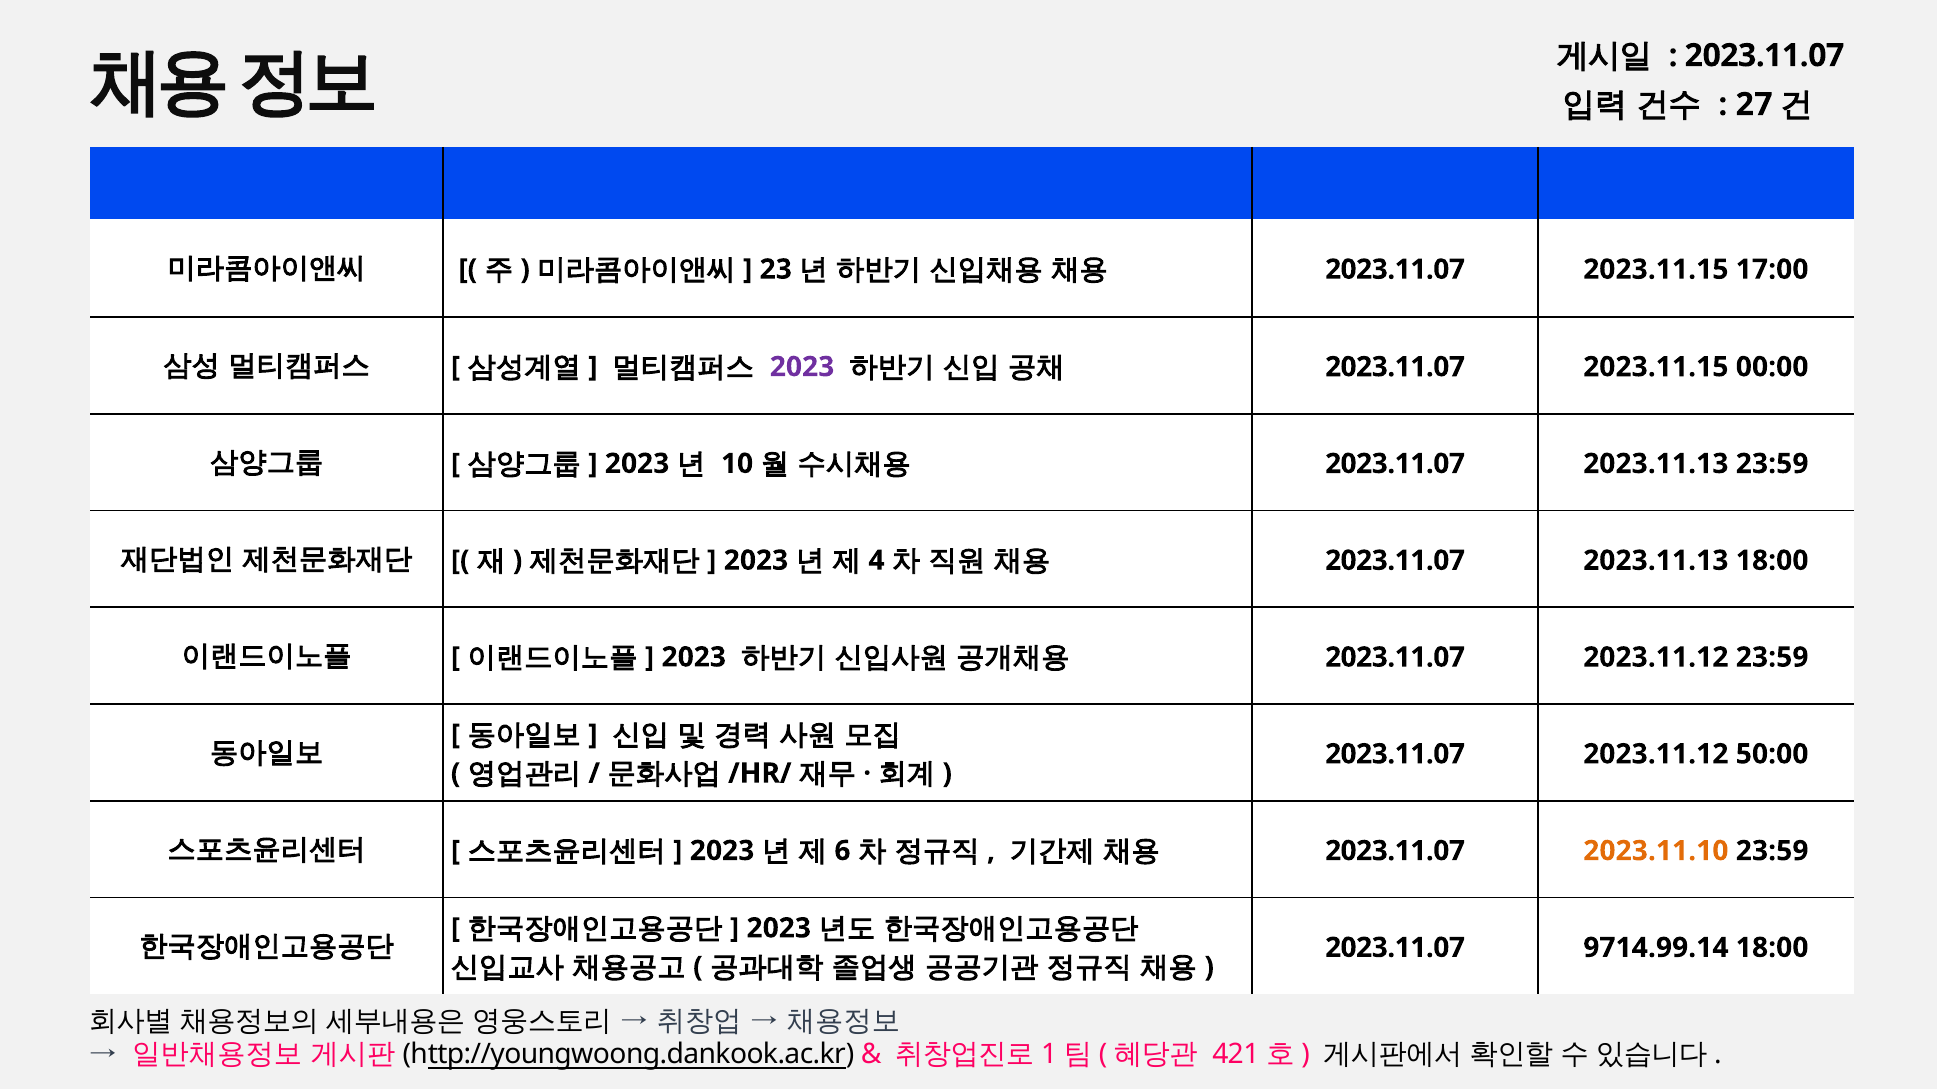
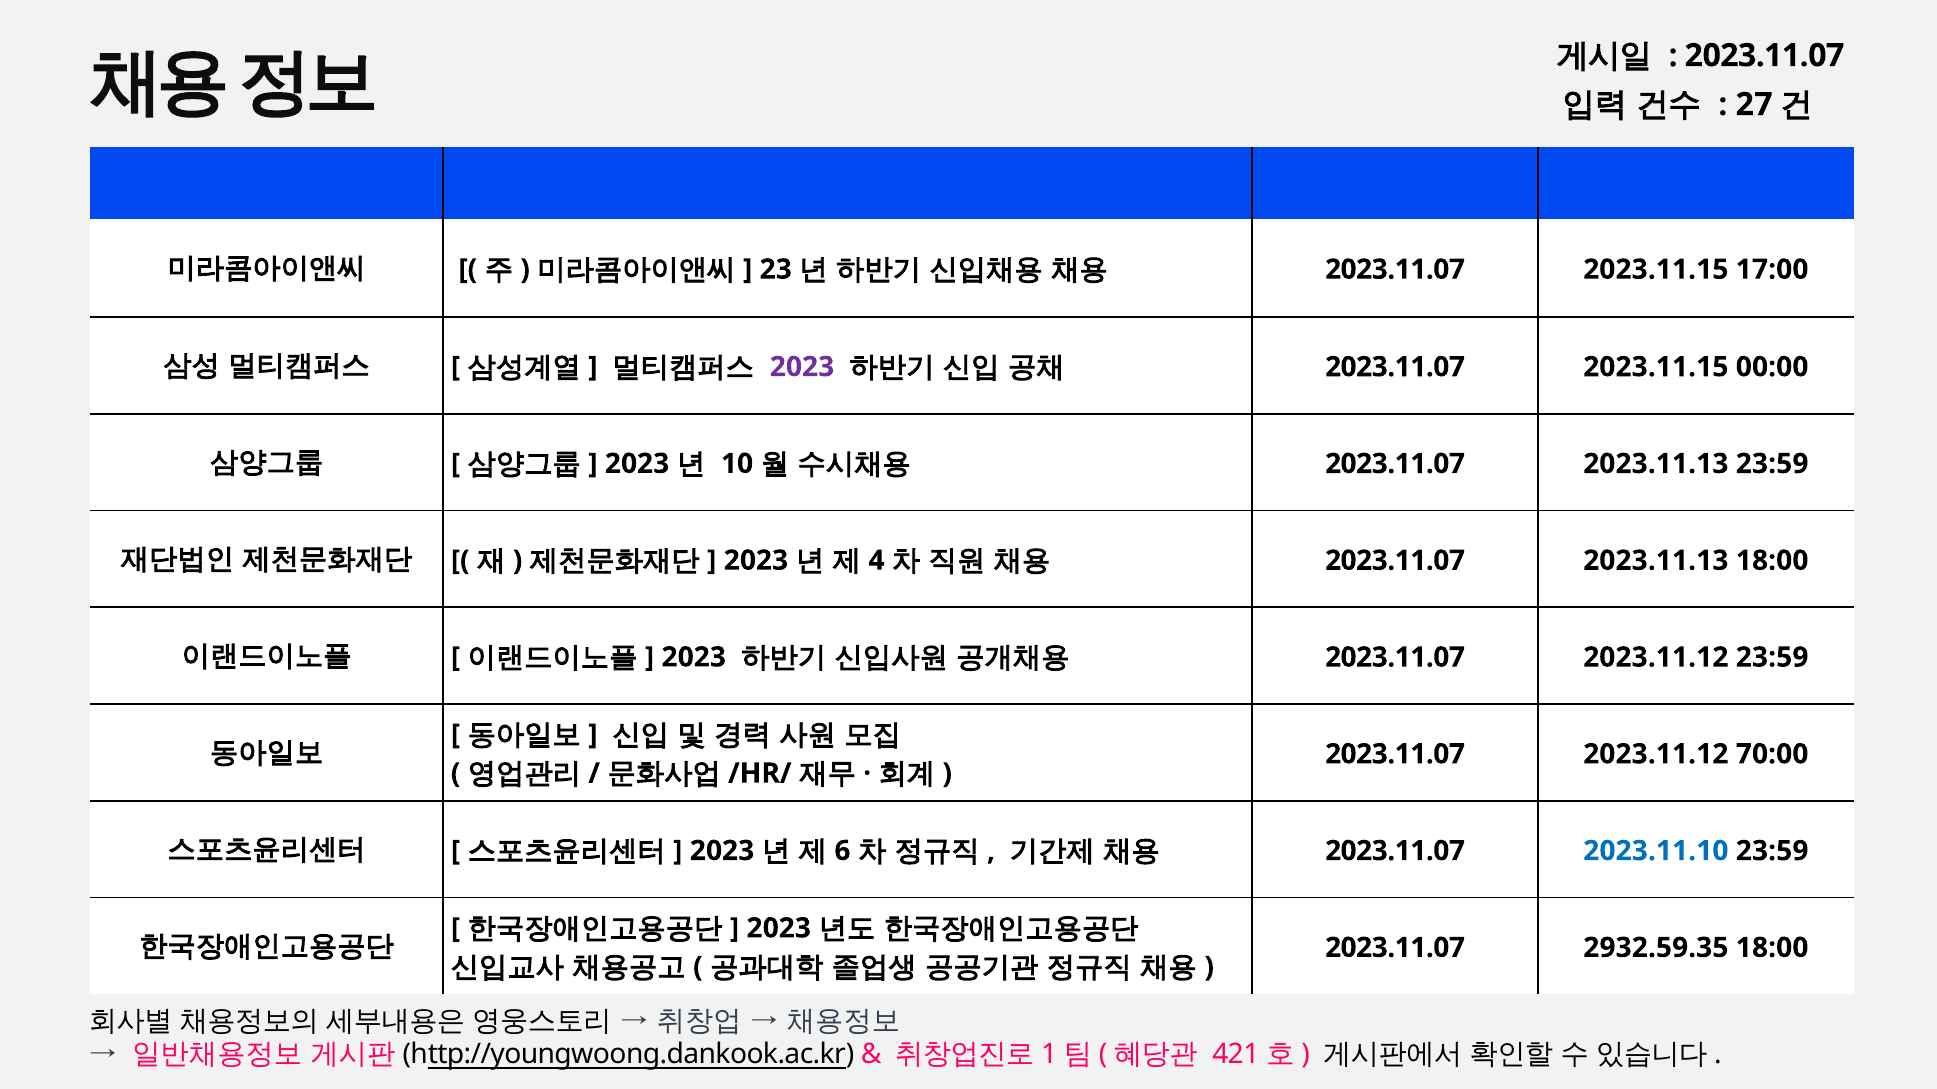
50:00: 50:00 -> 70:00 (1772, 754)
2023.11.10 colour: orange -> blue (1656, 851)
9714.99.14: 9714.99.14 -> 2932.59.35 (1656, 948)
